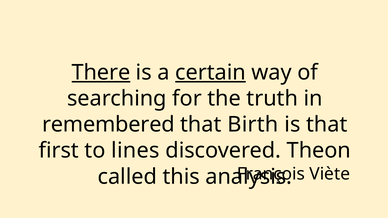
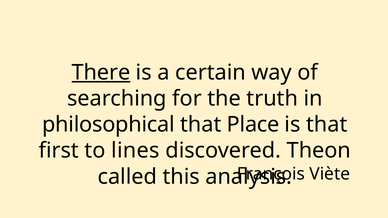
certain underline: present -> none (210, 72)
remembered: remembered -> philosophical (108, 125)
Birth: Birth -> Place (253, 125)
